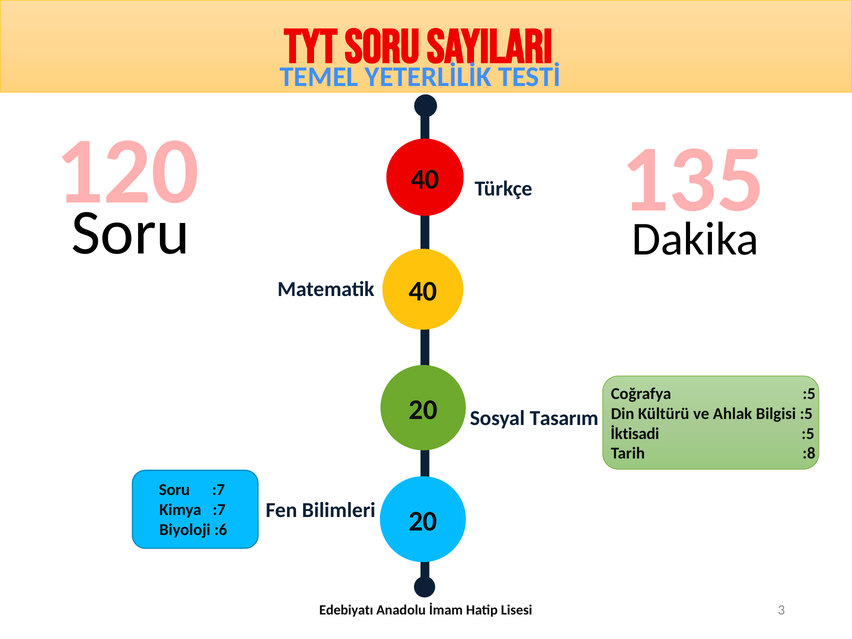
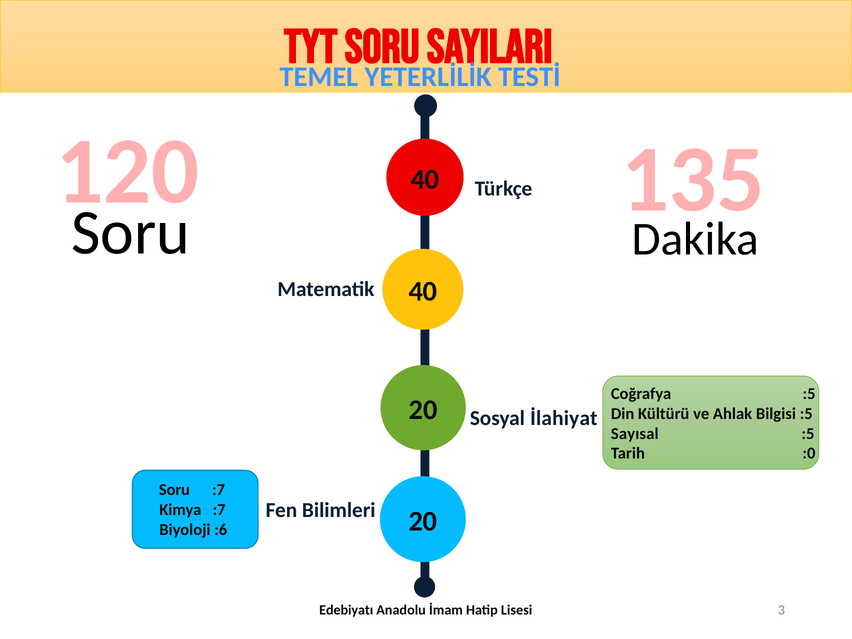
Tasarım: Tasarım -> İlahiyat (564, 418)
İktisadi: İktisadi -> Sayısal (635, 434)
:8: :8 -> :0 (809, 453)
